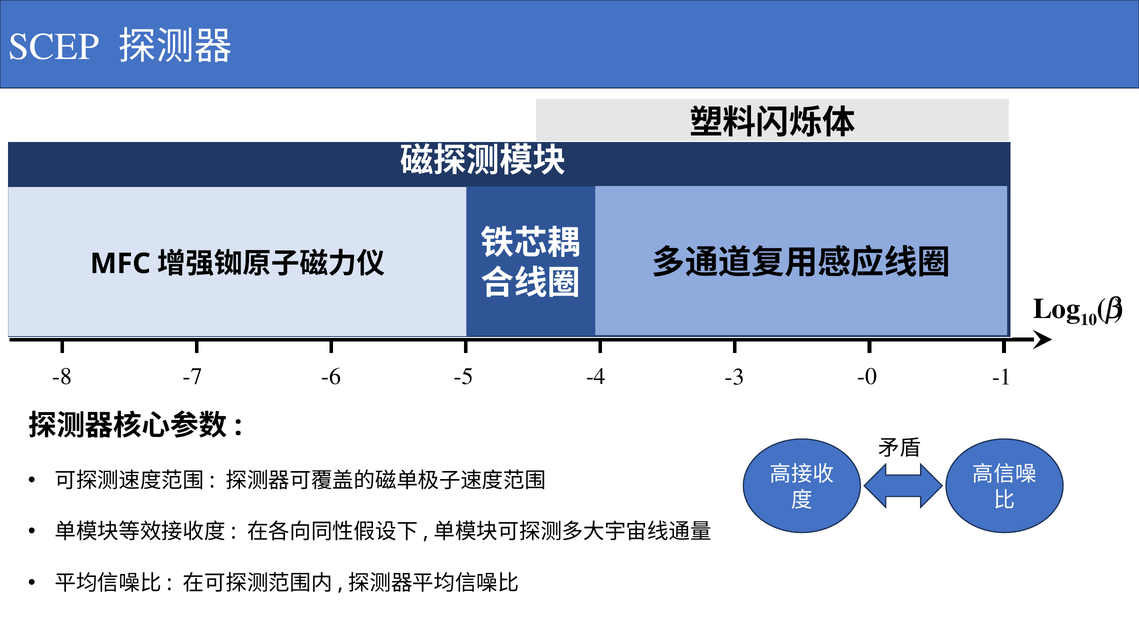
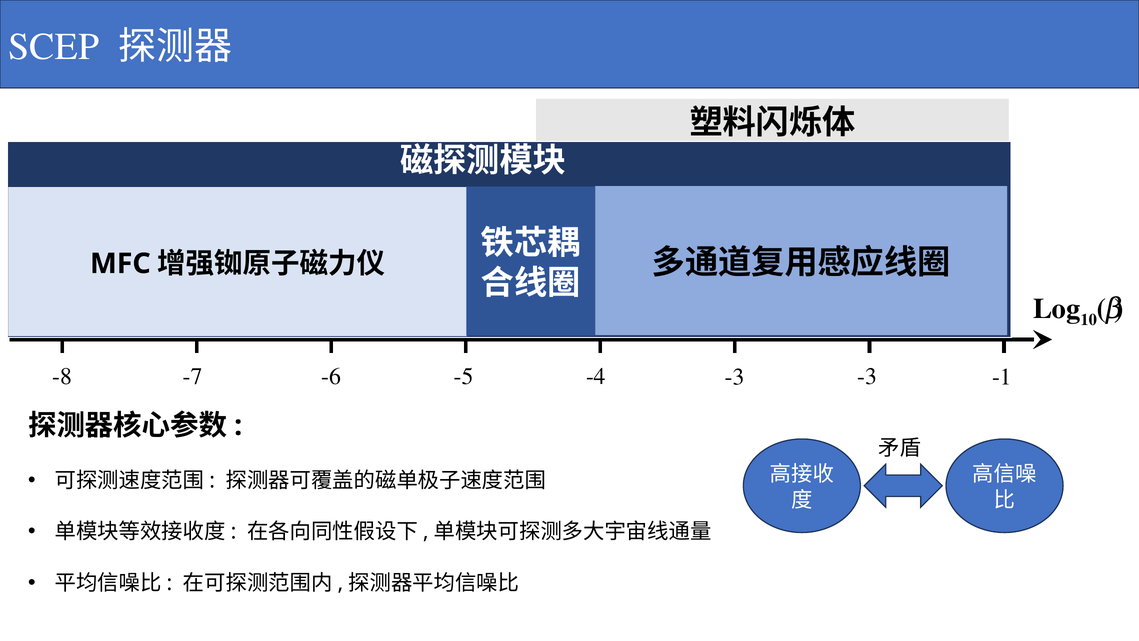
-3 -0: -0 -> -3 (867, 376)
